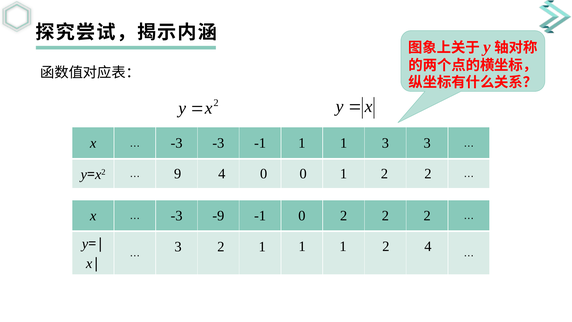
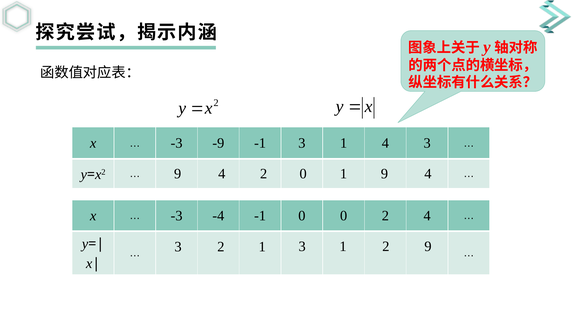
-3 -3: -3 -> -9 (218, 143)
-1 1: 1 -> 3 (302, 143)
3: 3 -> 4 (385, 143)
4 0: 0 -> 2 (264, 174)
2: 2 -> 9 (384, 174)
9 2: 2 -> 4 (428, 174)
-9: -9 -> -4 (218, 215)
-1 0 2: 2 -> 0 (344, 215)
2: 2 -> 4 (427, 215)
1: 1 -> 3 (302, 246)
3 4: 4 -> 9 (428, 246)
